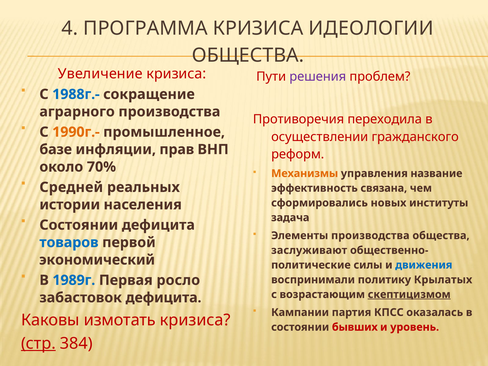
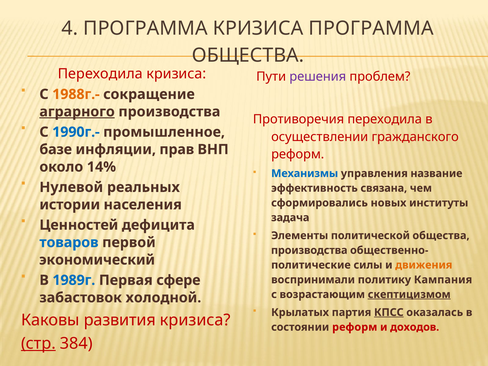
КРИЗИСА ИДЕОЛОГИИ: ИДЕОЛОГИИ -> ПРОГРАММА (371, 28)
Увеличение: Увеличение -> Переходила (100, 74)
1988г.- colour: blue -> orange (76, 94)
аграрного underline: none -> present (77, 112)
1990г.- colour: orange -> blue (76, 132)
70%: 70% -> 14% (101, 167)
Механизмы colour: orange -> blue (305, 173)
Средней: Средней -> Нулевой (71, 187)
Состоянии: Состоянии -> Ценностей (79, 225)
Элементы производства: производства -> политической (370, 236)
заслуживают: заслуживают -> производства (309, 250)
движения colour: blue -> orange (424, 265)
росло: росло -> сфере (178, 280)
Крылатых: Крылатых -> Кампания (443, 280)
забастовок дефицита: дефицита -> холодной (163, 298)
Кампании: Кампании -> Крылатых (300, 312)
КПСС underline: none -> present (389, 312)
измотать: измотать -> развития (120, 320)
состоянии бывших: бывших -> реформ (355, 327)
уровень: уровень -> доходов (415, 327)
